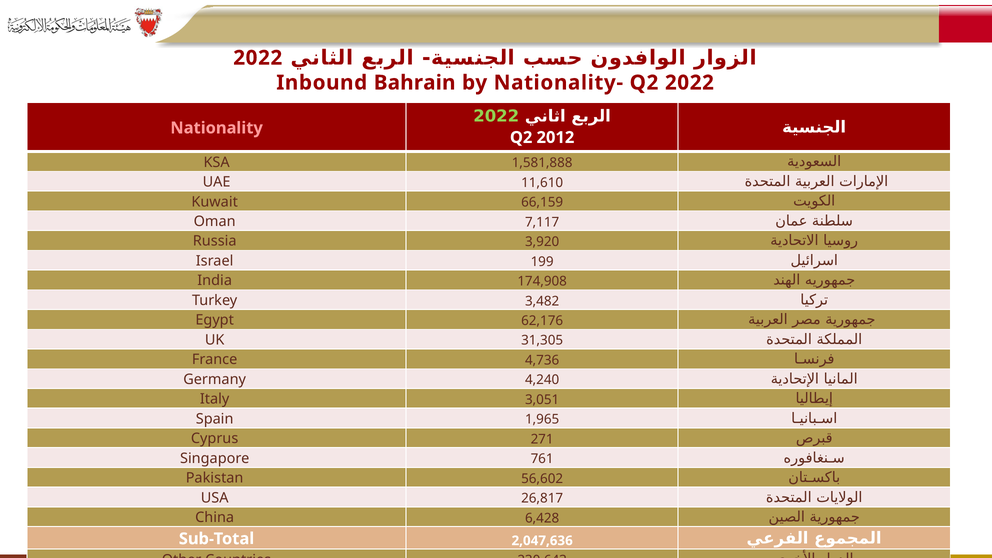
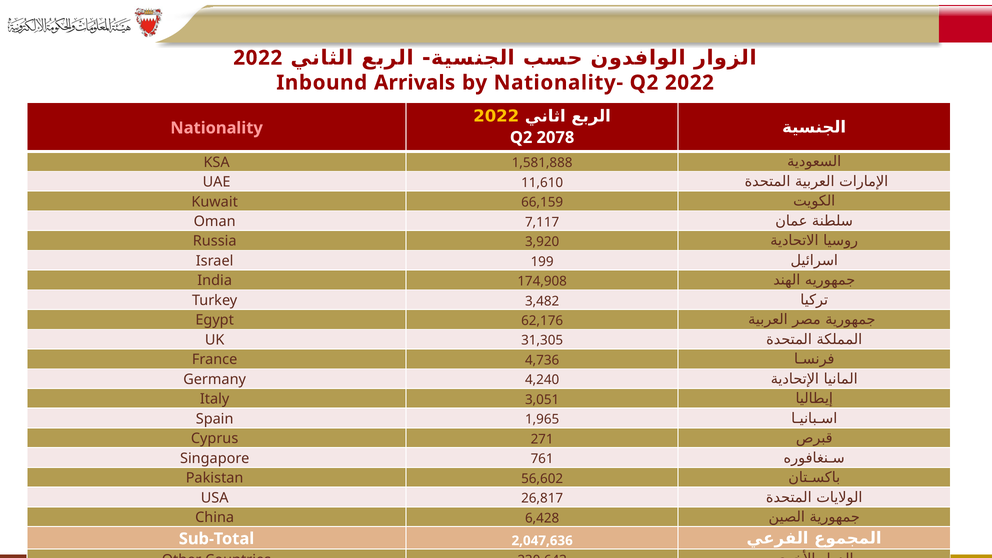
Bahrain: Bahrain -> Arrivals (415, 83)
2022 colour: light green -> yellow (496, 116)
2012: 2012 -> 2078 (555, 137)
